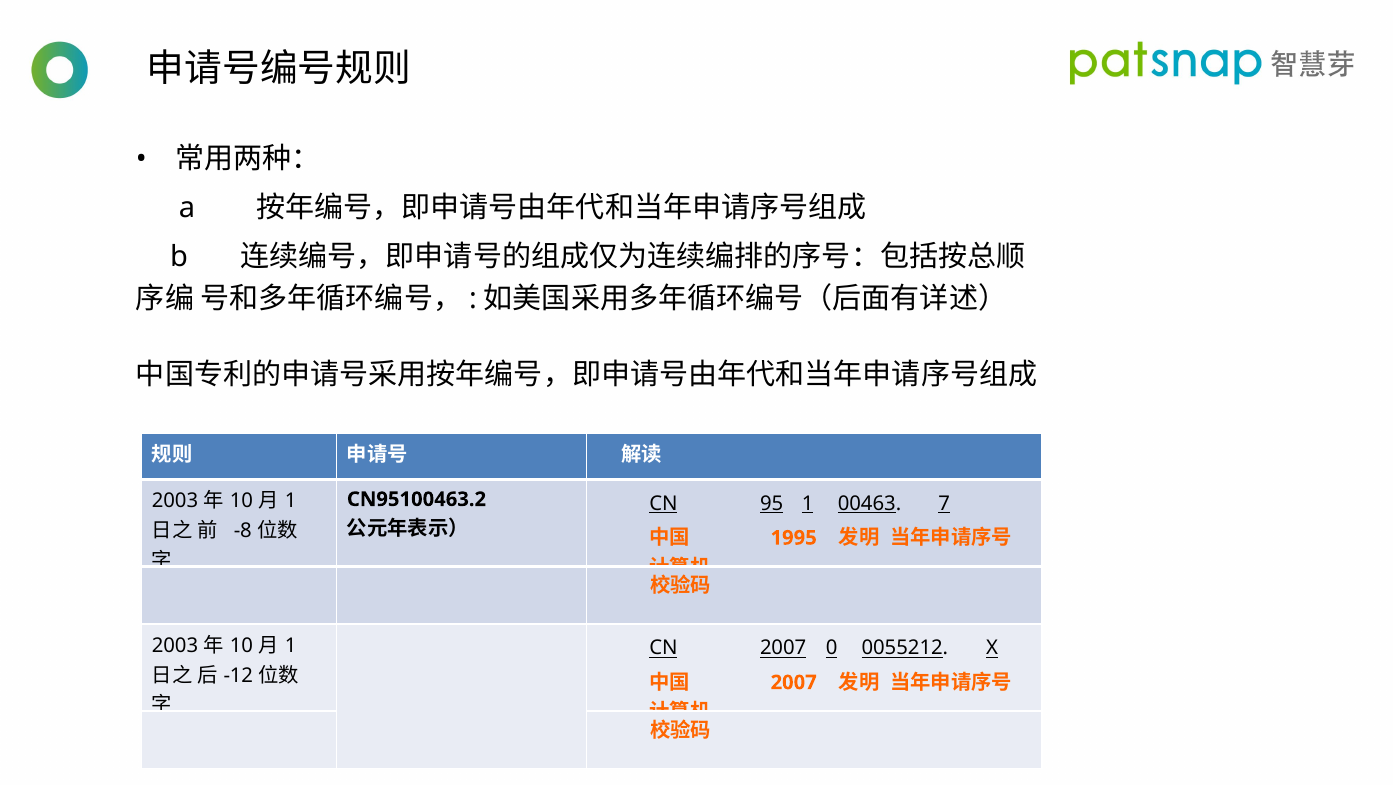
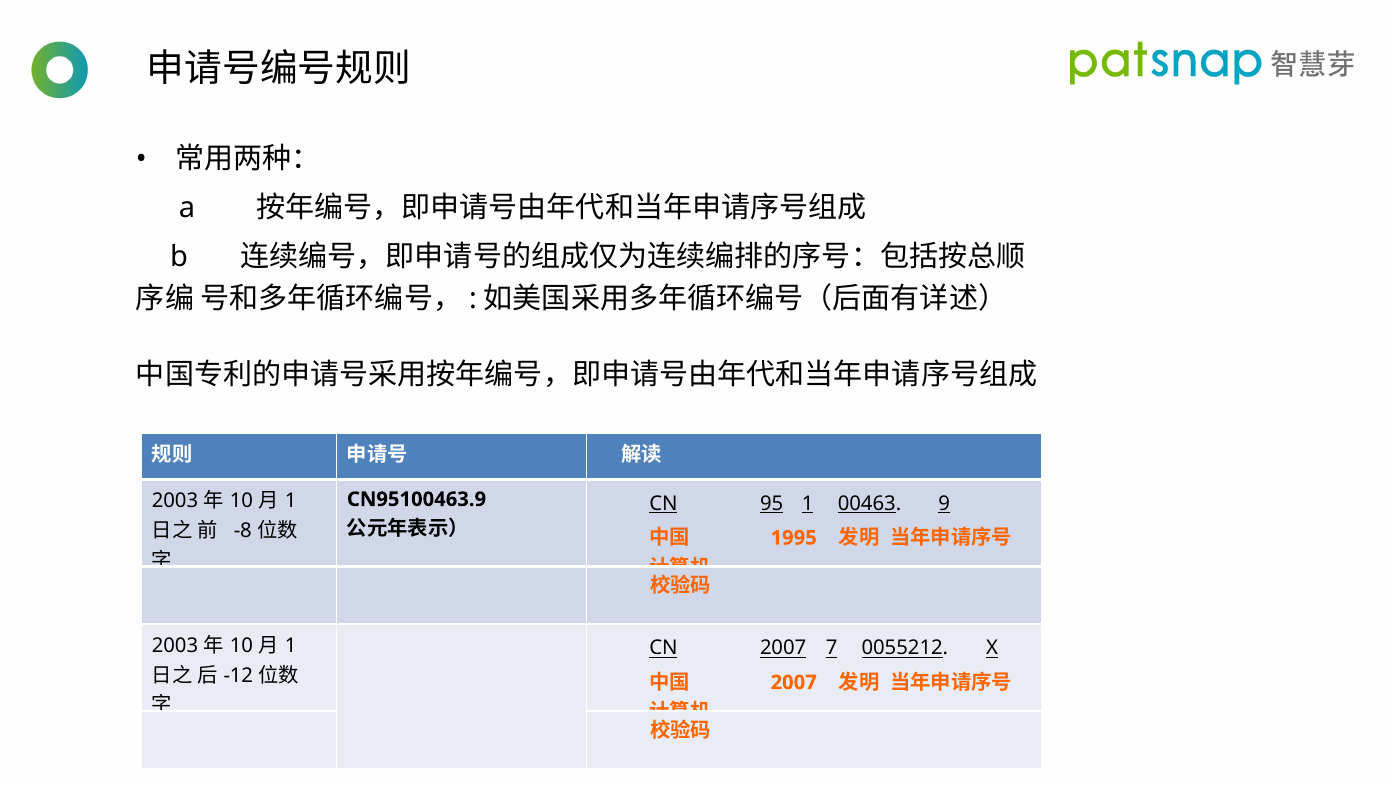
CN95100463.2: CN95100463.2 -> CN95100463.9 (417, 499)
7: 7 -> 9 (944, 503)
0: 0 -> 7 (832, 647)
